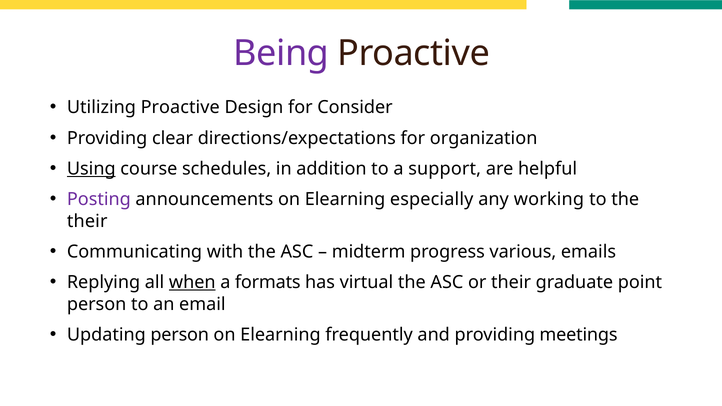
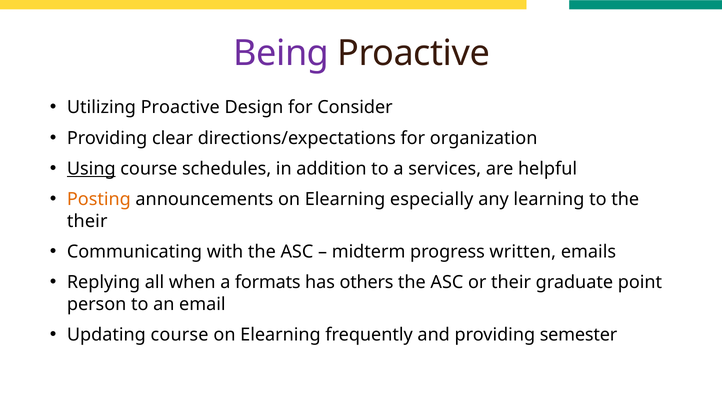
support: support -> services (445, 169)
Posting colour: purple -> orange (99, 199)
working: working -> learning (549, 199)
various: various -> written (523, 252)
when underline: present -> none (192, 282)
virtual: virtual -> others (367, 282)
Updating person: person -> course (180, 335)
meetings: meetings -> semester (578, 335)
